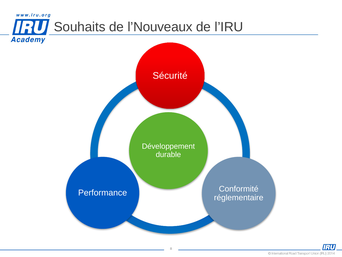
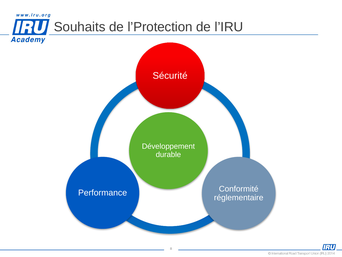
l’Nouveaux: l’Nouveaux -> l’Protection (160, 27)
